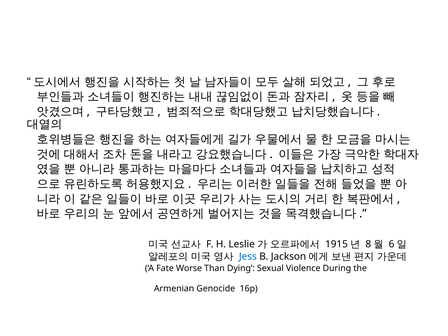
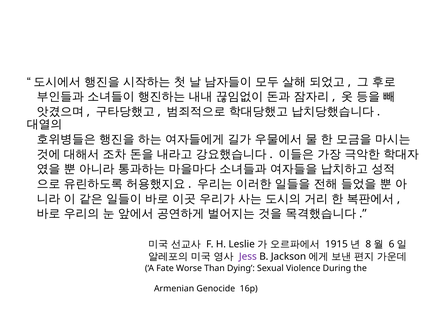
Jess colour: blue -> purple (248, 257)
